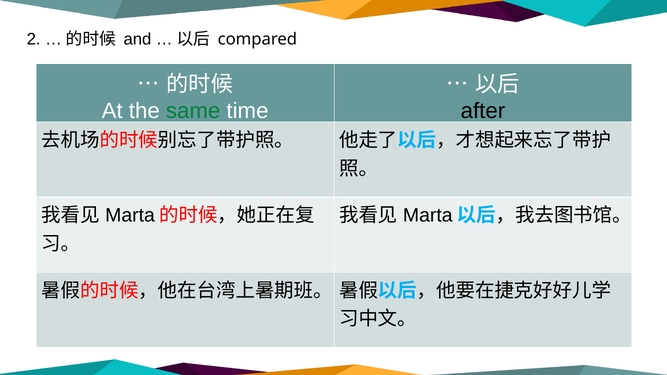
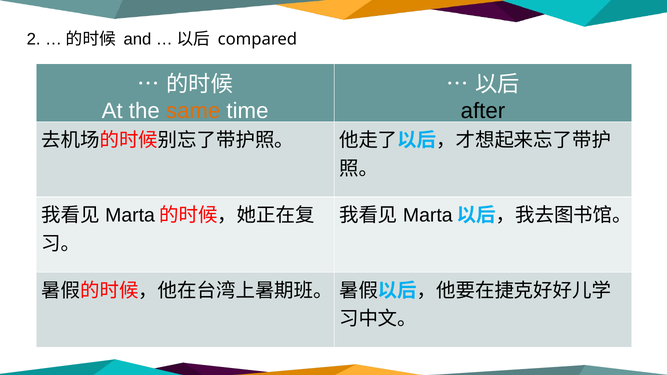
same colour: green -> orange (193, 111)
